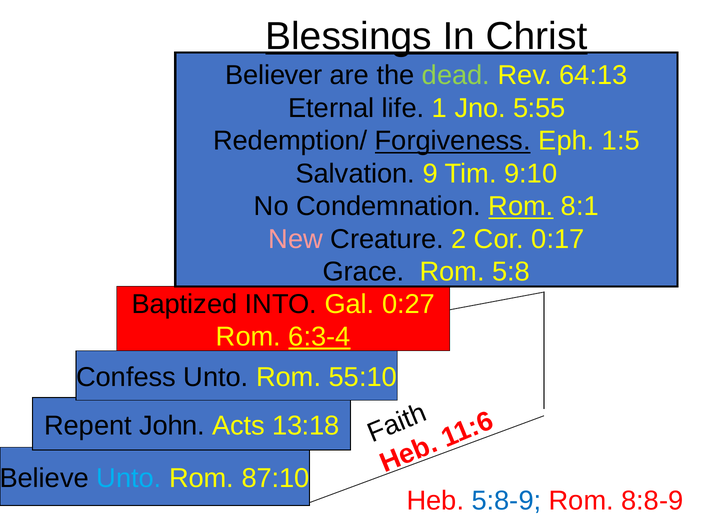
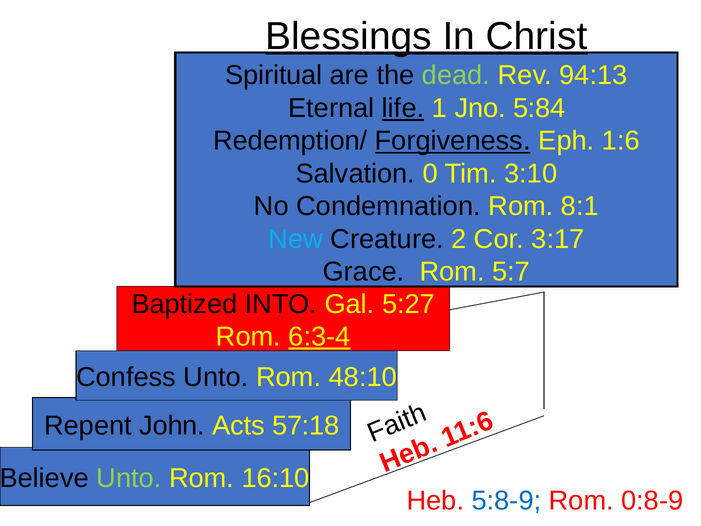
Believer: Believer -> Spiritual (274, 75)
64:13: 64:13 -> 94:13 (593, 75)
life underline: none -> present (403, 108)
5:55: 5:55 -> 5:84 (539, 108)
1:5: 1:5 -> 1:6 (621, 141)
9: 9 -> 0 (430, 174)
9:10: 9:10 -> 3:10 (531, 174)
Rom underline: present -> none (521, 206)
New colour: pink -> light blue (296, 239)
0:17: 0:17 -> 3:17 (558, 239)
5:8: 5:8 -> 5:7 (511, 272)
0:27: 0:27 -> 5:27 (408, 304)
55:10: 55:10 -> 48:10 (363, 377)
13:18: 13:18 -> 57:18 (306, 425)
Unto colour: light blue -> light green (129, 478)
87:10: 87:10 -> 16:10 (276, 478)
8:8-9: 8:8-9 -> 0:8-9 (652, 501)
